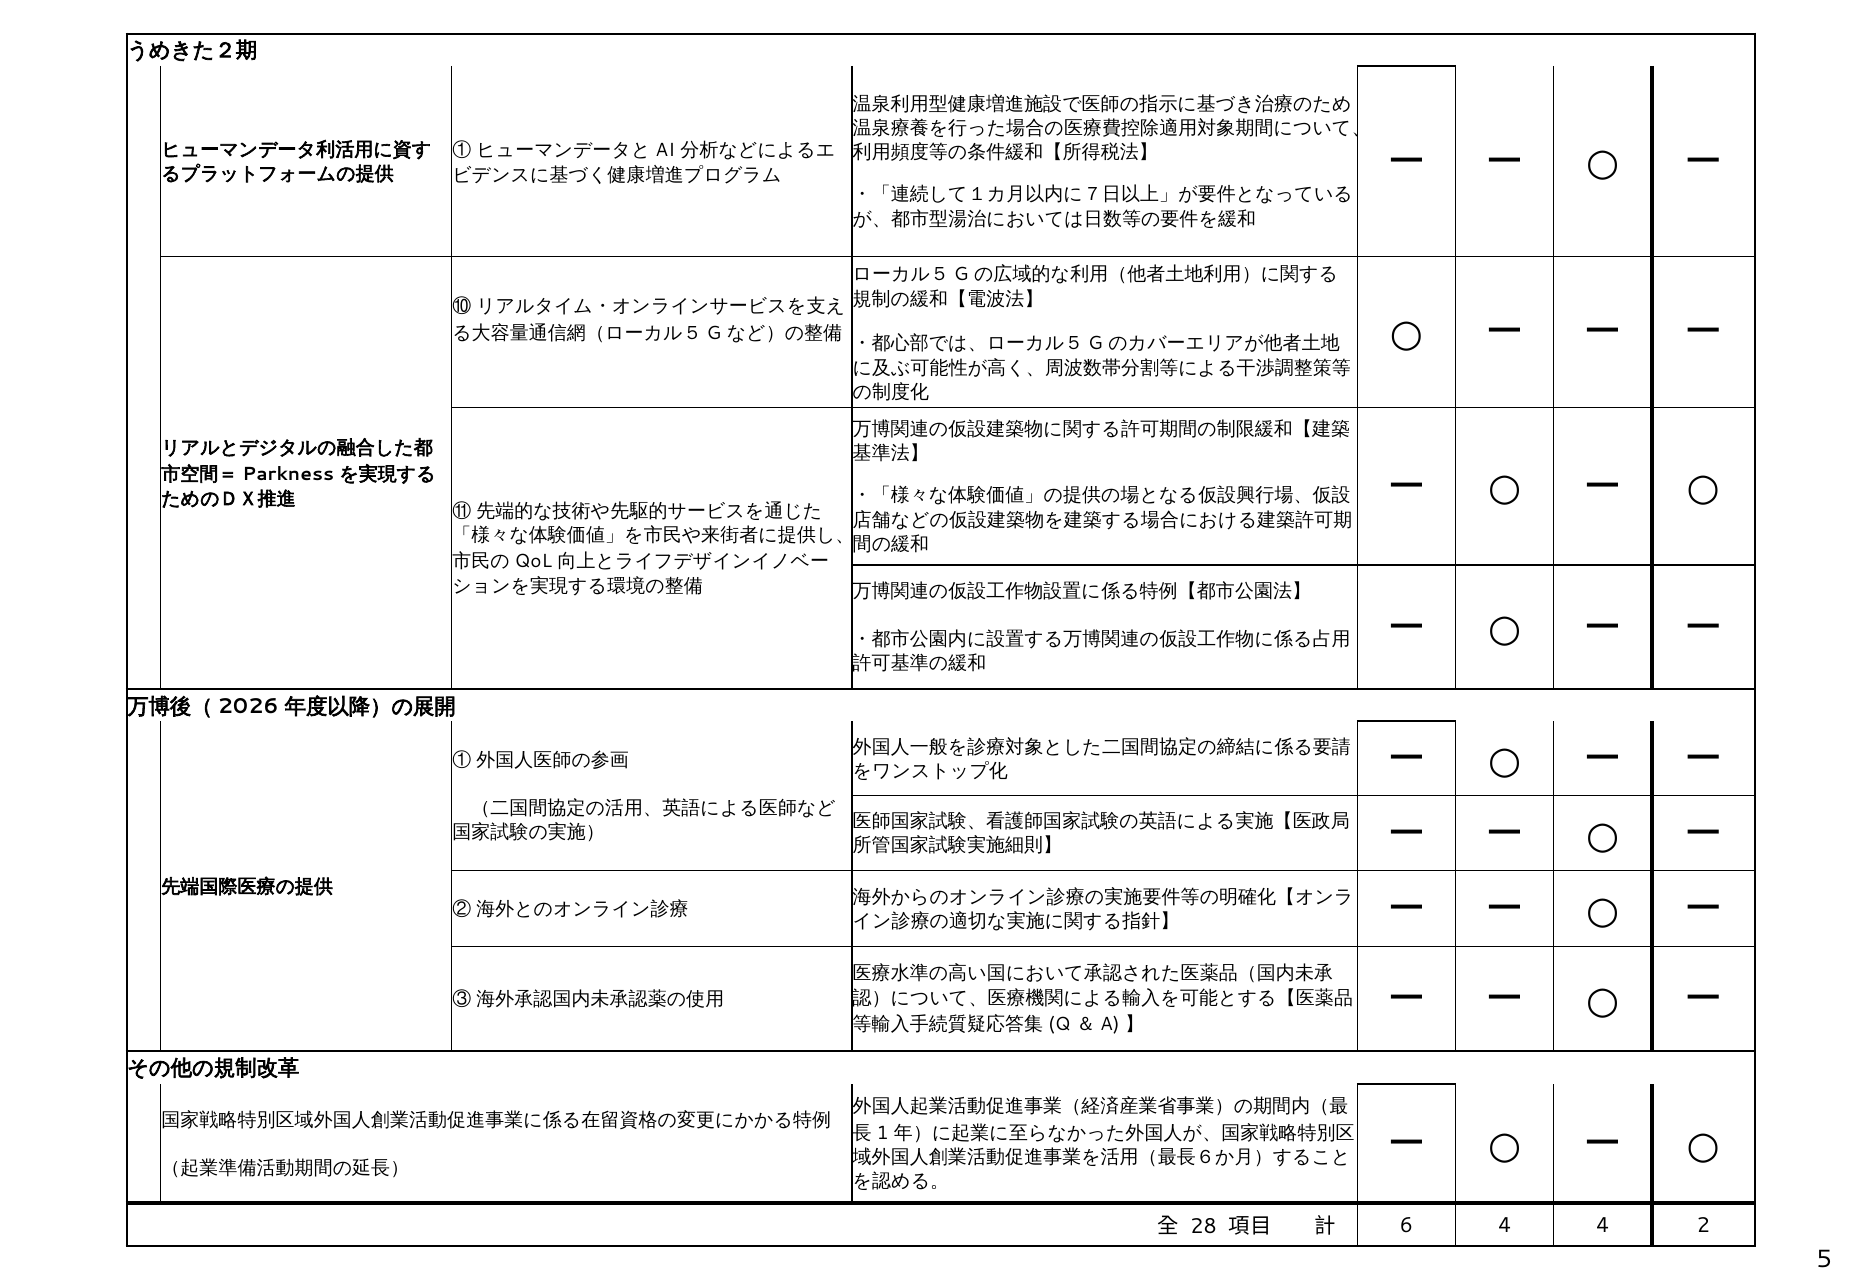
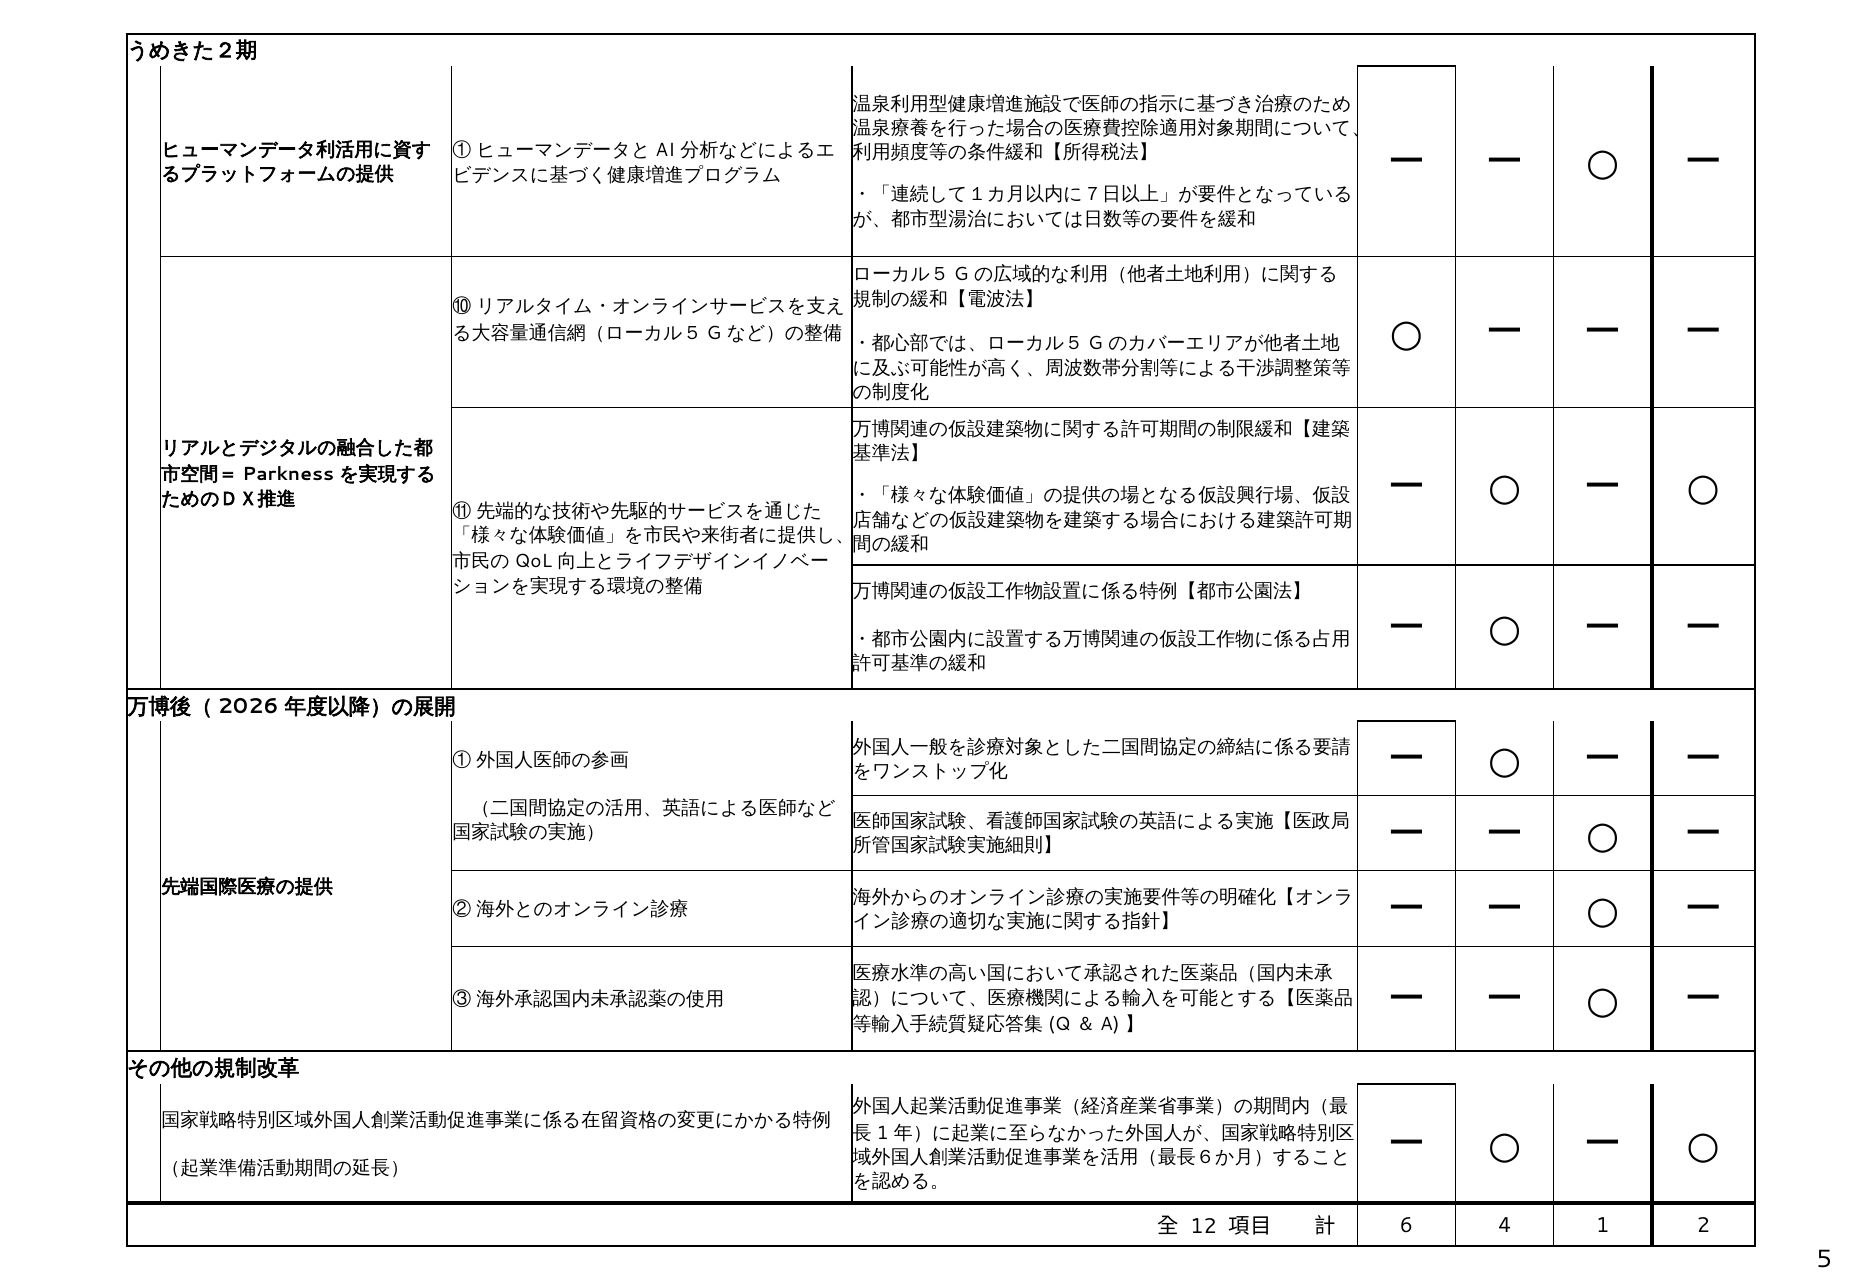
28: 28 -> 12 (1204, 1227)
4 4: 4 -> 1 (1603, 1226)
